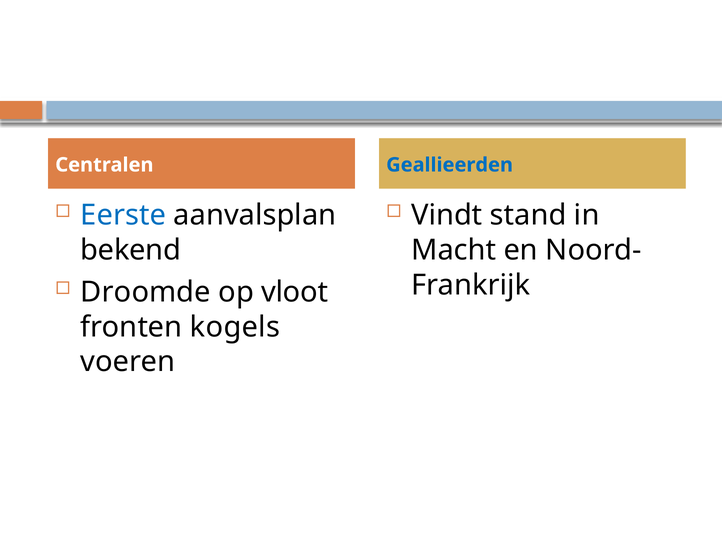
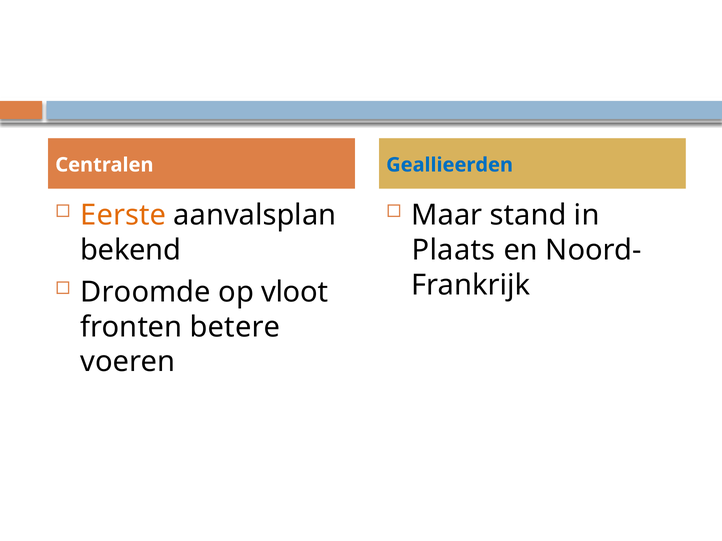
Eerste colour: blue -> orange (123, 216)
Vindt: Vindt -> Maar (447, 216)
Macht: Macht -> Plaats (454, 250)
kogels: kogels -> betere (235, 327)
